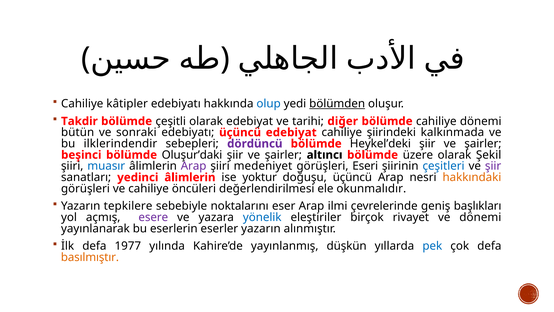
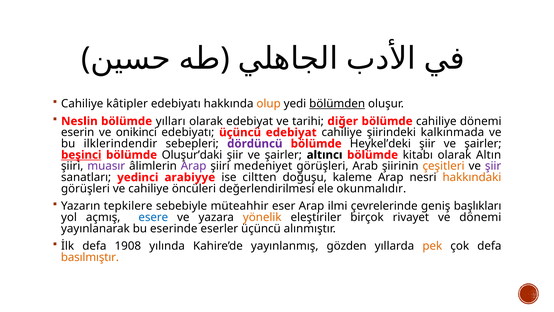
olup colour: blue -> orange (269, 104)
Takdir: Takdir -> Neslin (79, 121)
çeşitli: çeşitli -> yılları (171, 121)
bütün: bütün -> eserin (78, 132)
sonraki: sonraki -> onikinci (136, 132)
beşinci underline: none -> present (81, 155)
üzere: üzere -> kitabı (418, 155)
Şekil: Şekil -> Altın (489, 155)
muasır colour: blue -> purple (106, 166)
Eseri: Eseri -> Arab (365, 166)
çeşitleri colour: blue -> orange (444, 166)
yedinci âlimlerin: âlimlerin -> arabiyye (190, 177)
yoktur: yoktur -> ciltten (260, 177)
doğuşu üçüncü: üçüncü -> kaleme (352, 177)
noktalarını: noktalarını -> müteahhir (240, 206)
esere colour: purple -> blue (153, 217)
yönelik colour: blue -> orange (262, 217)
eserlerin: eserlerin -> eserinde (174, 228)
eserler yazarın: yazarın -> üçüncü (261, 228)
1977: 1977 -> 1908 (128, 246)
düşkün: düşkün -> gözden (347, 246)
pek colour: blue -> orange (432, 246)
